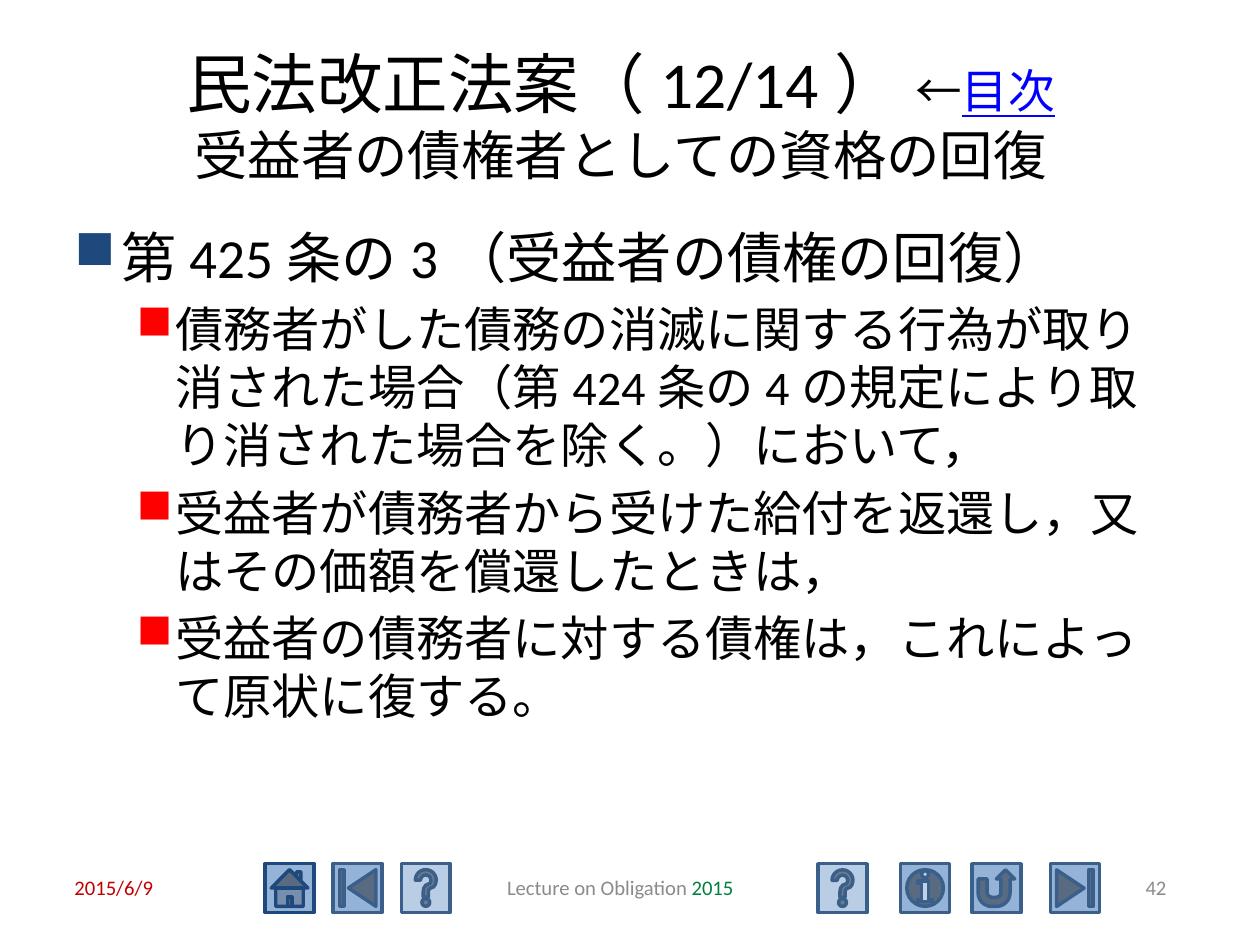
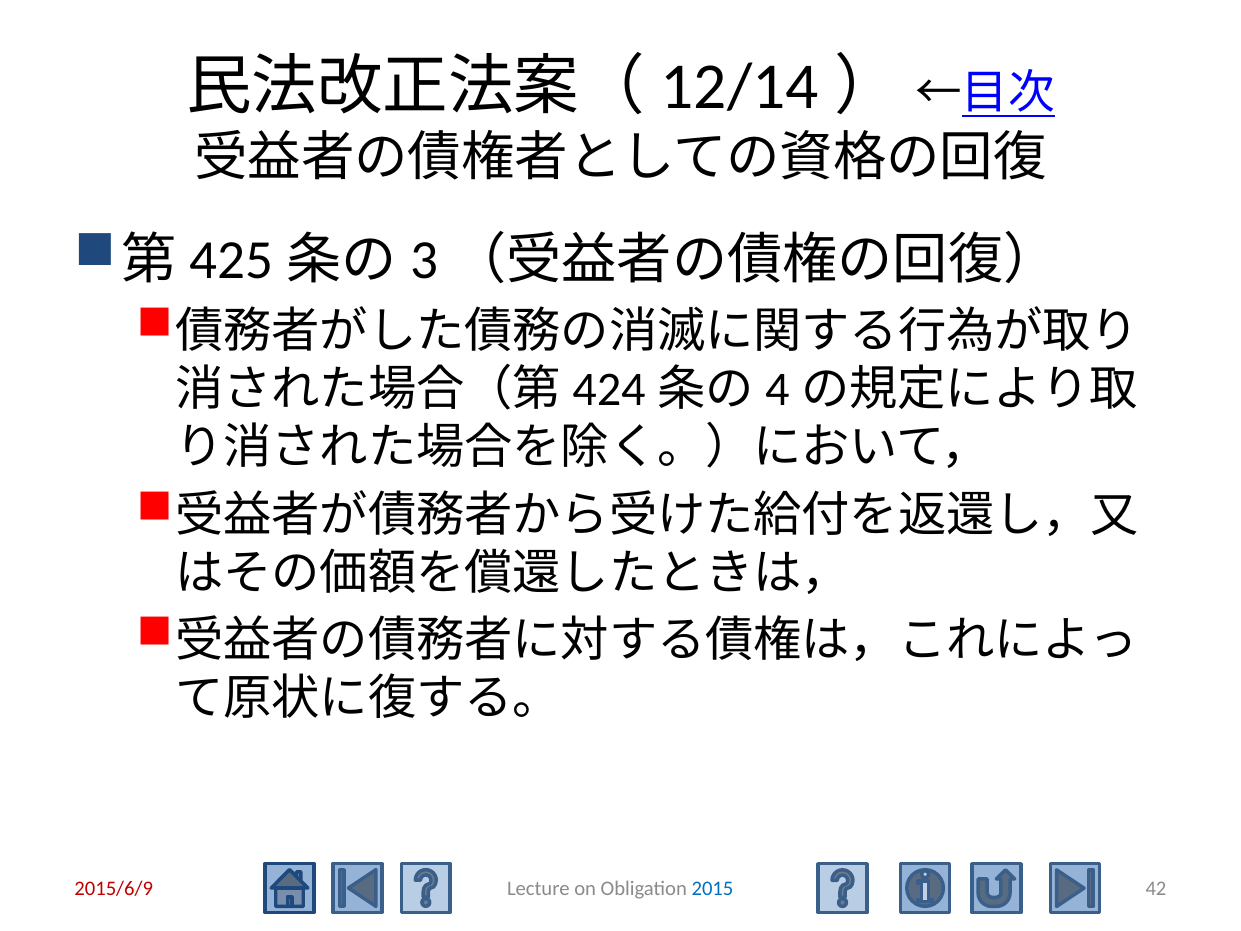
2015 colour: green -> blue (712, 889)
